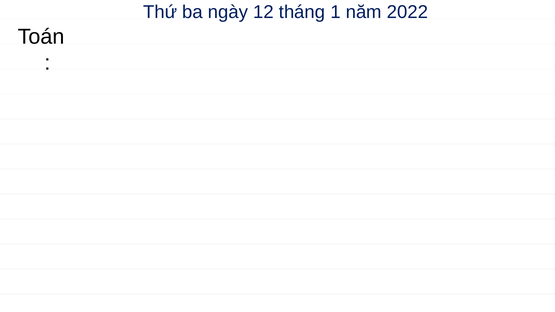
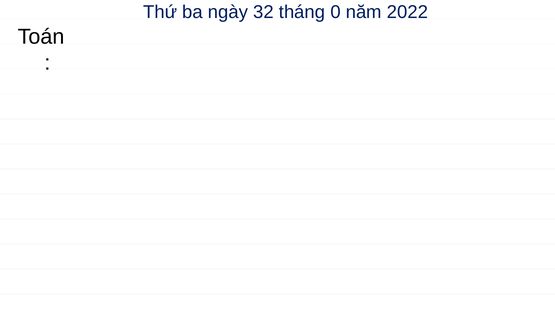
12: 12 -> 32 (264, 12)
1: 1 -> 0 (335, 12)
